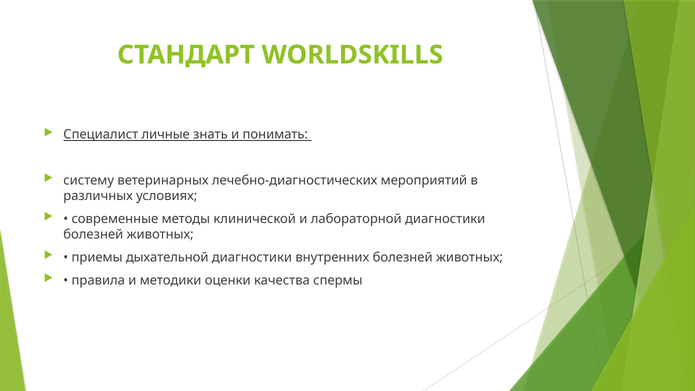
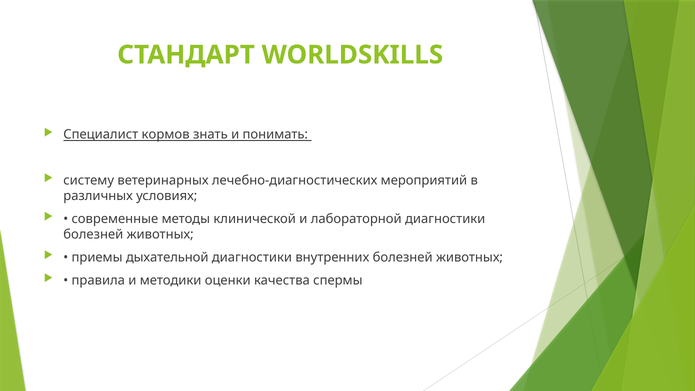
личные: личные -> кормов (166, 135)
